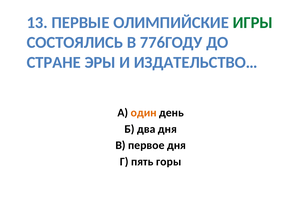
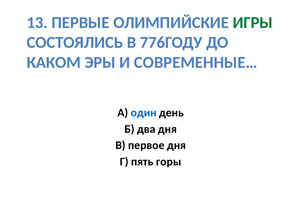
СТРАНЕ: СТРАНЕ -> КАКОМ (54, 62)
ИЗДАТЕЛЬСТВО…: ИЗДАТЕЛЬСТВО… -> СОВРЕМЕННЫЕ… (196, 62)
один colour: orange -> blue (144, 113)
